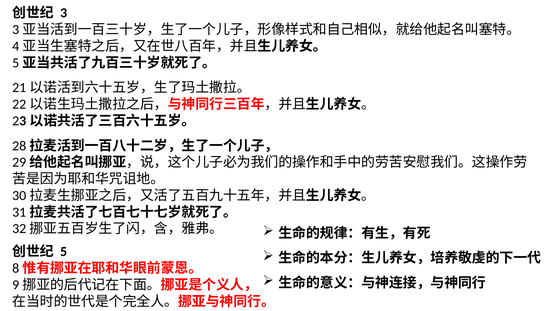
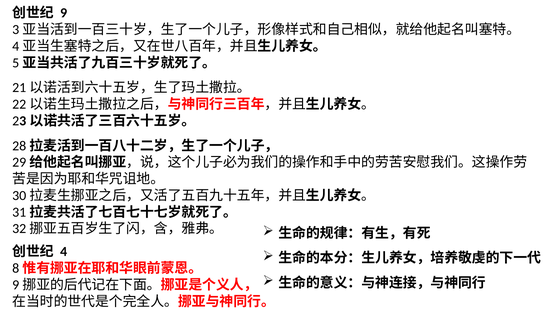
3: 3 -> 9 (64, 13)
5: 5 -> 4 (64, 252)
